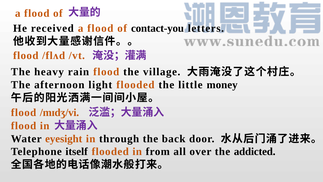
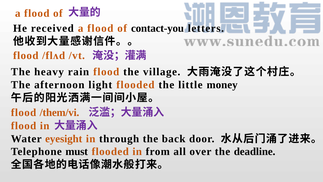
/mɪdʒ/vi: /mɪdʒ/vi -> /them/vi (59, 112)
itself: itself -> must (77, 151)
addicted: addicted -> deadline (255, 151)
